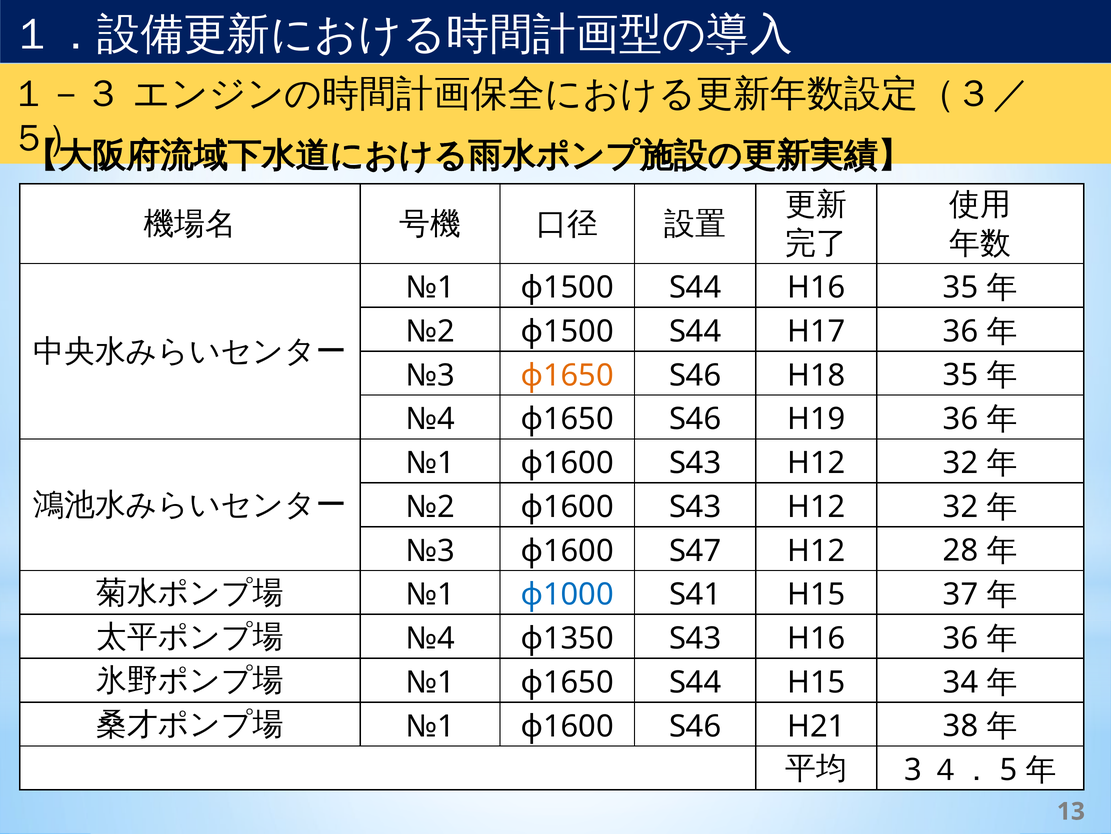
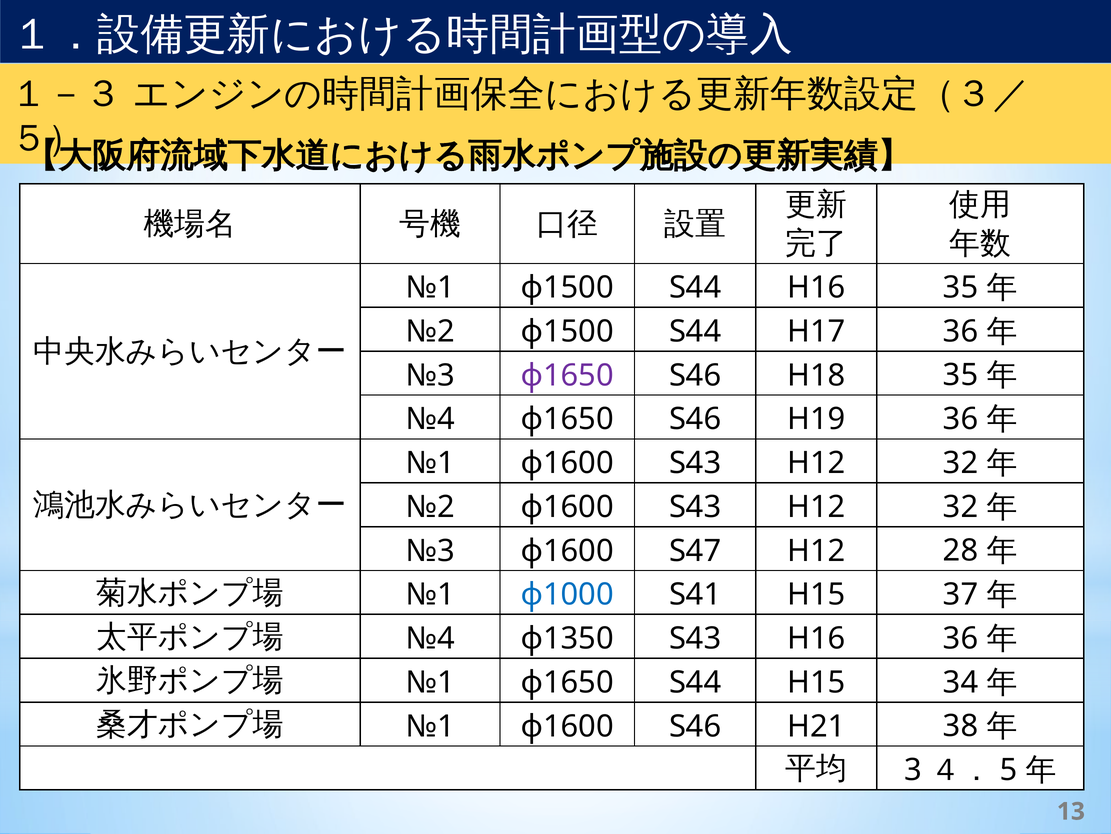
φ1650 colour: orange -> purple (567, 375)
